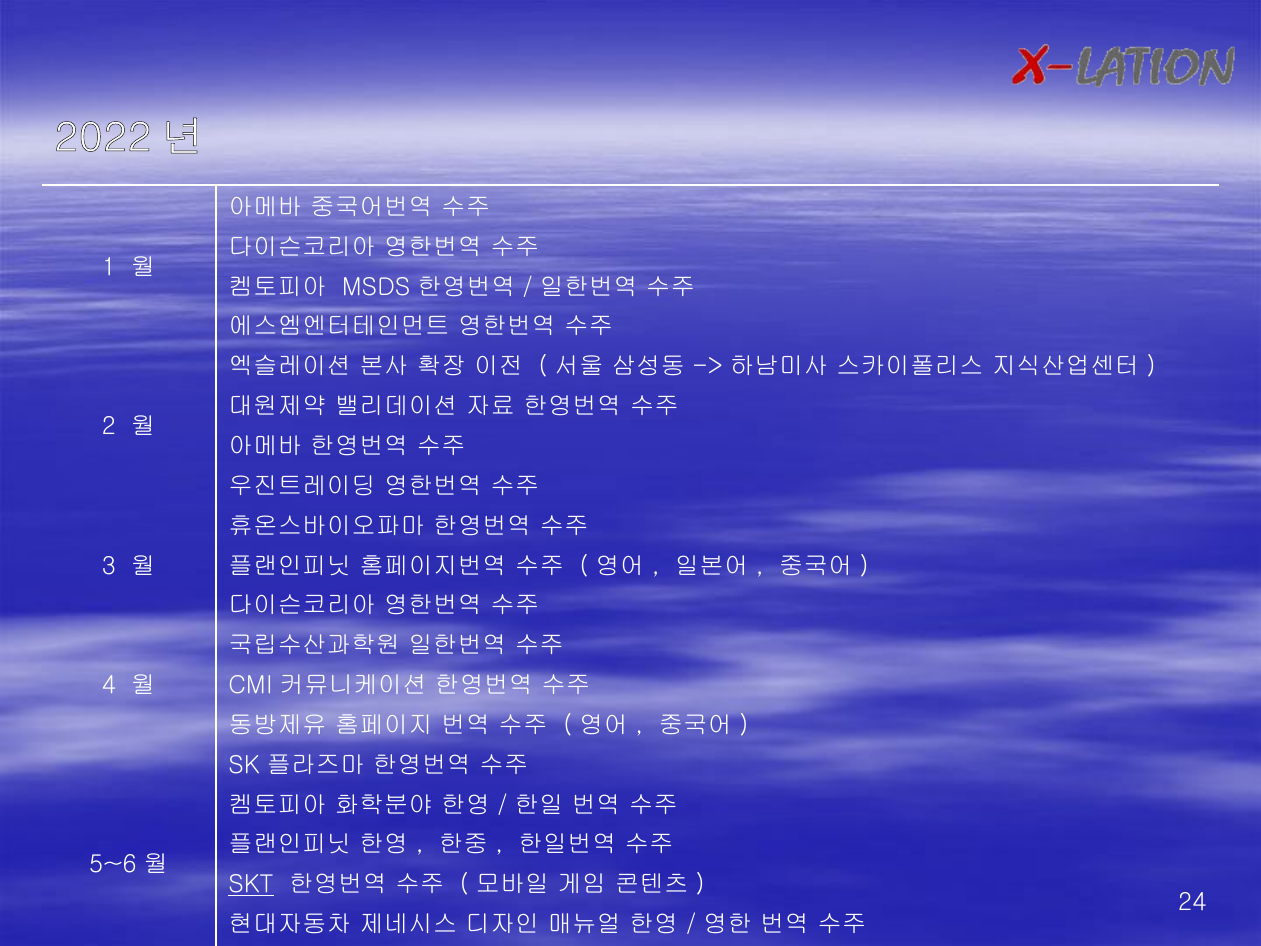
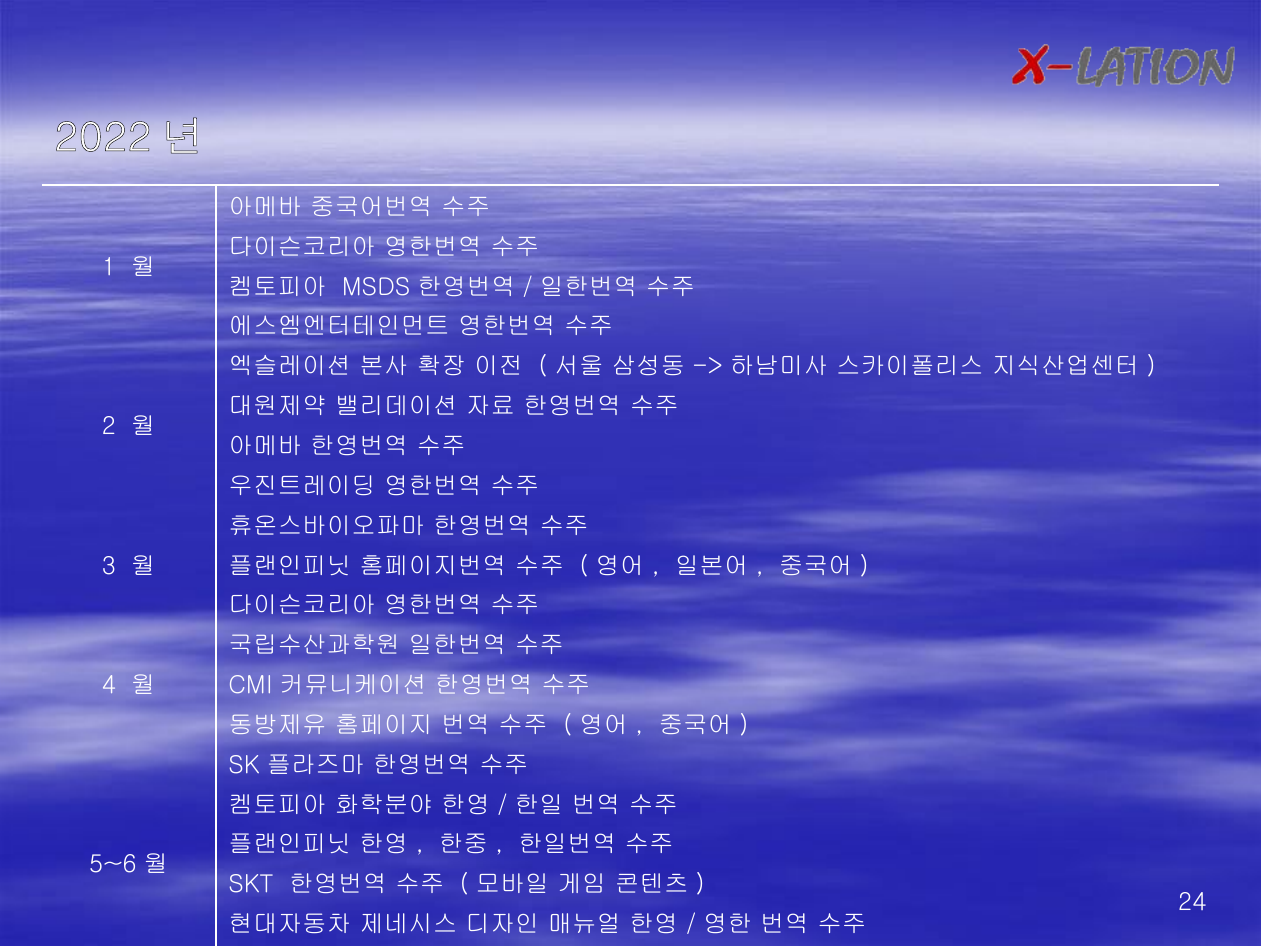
SKT underline: present -> none (251, 884)
